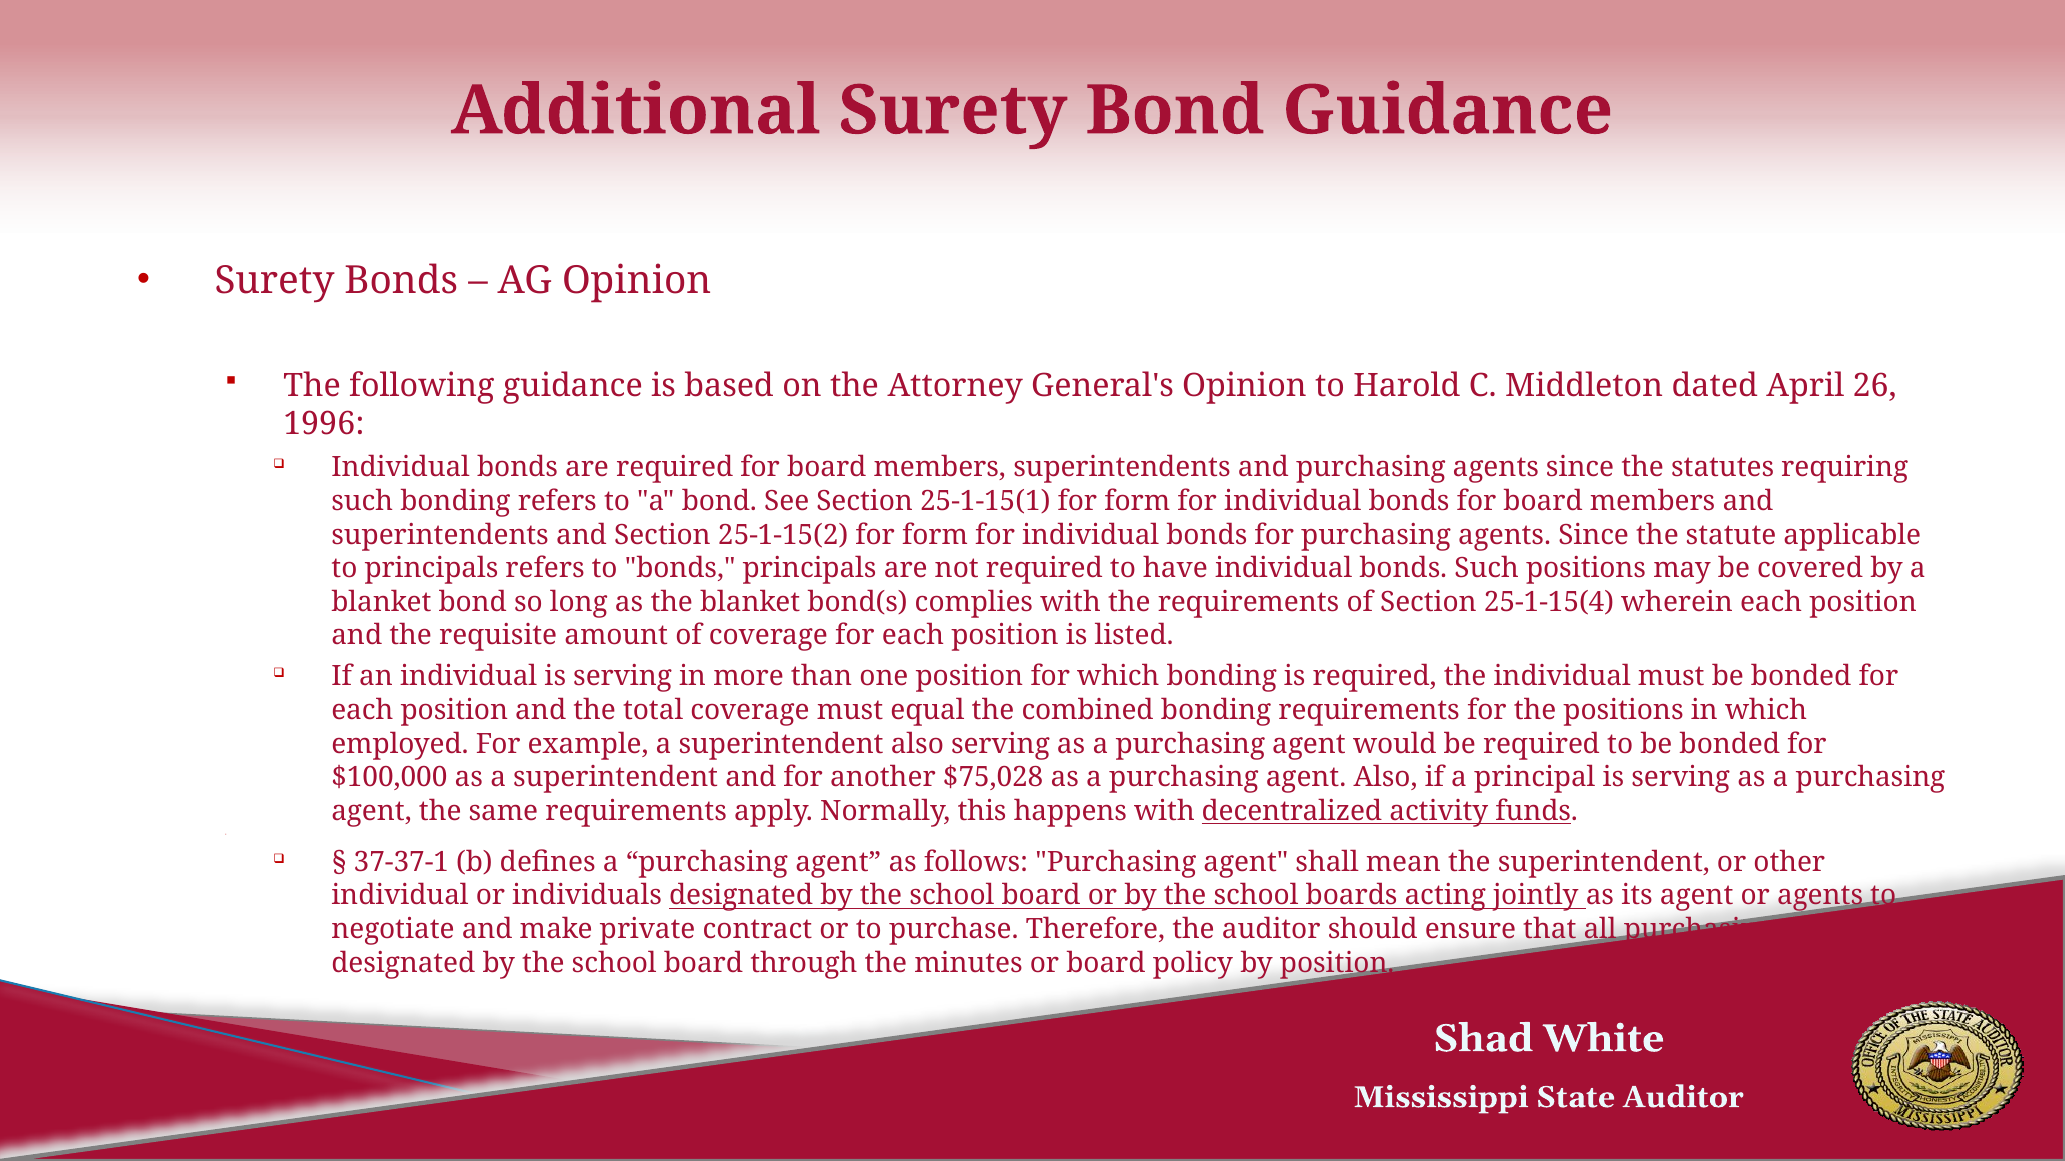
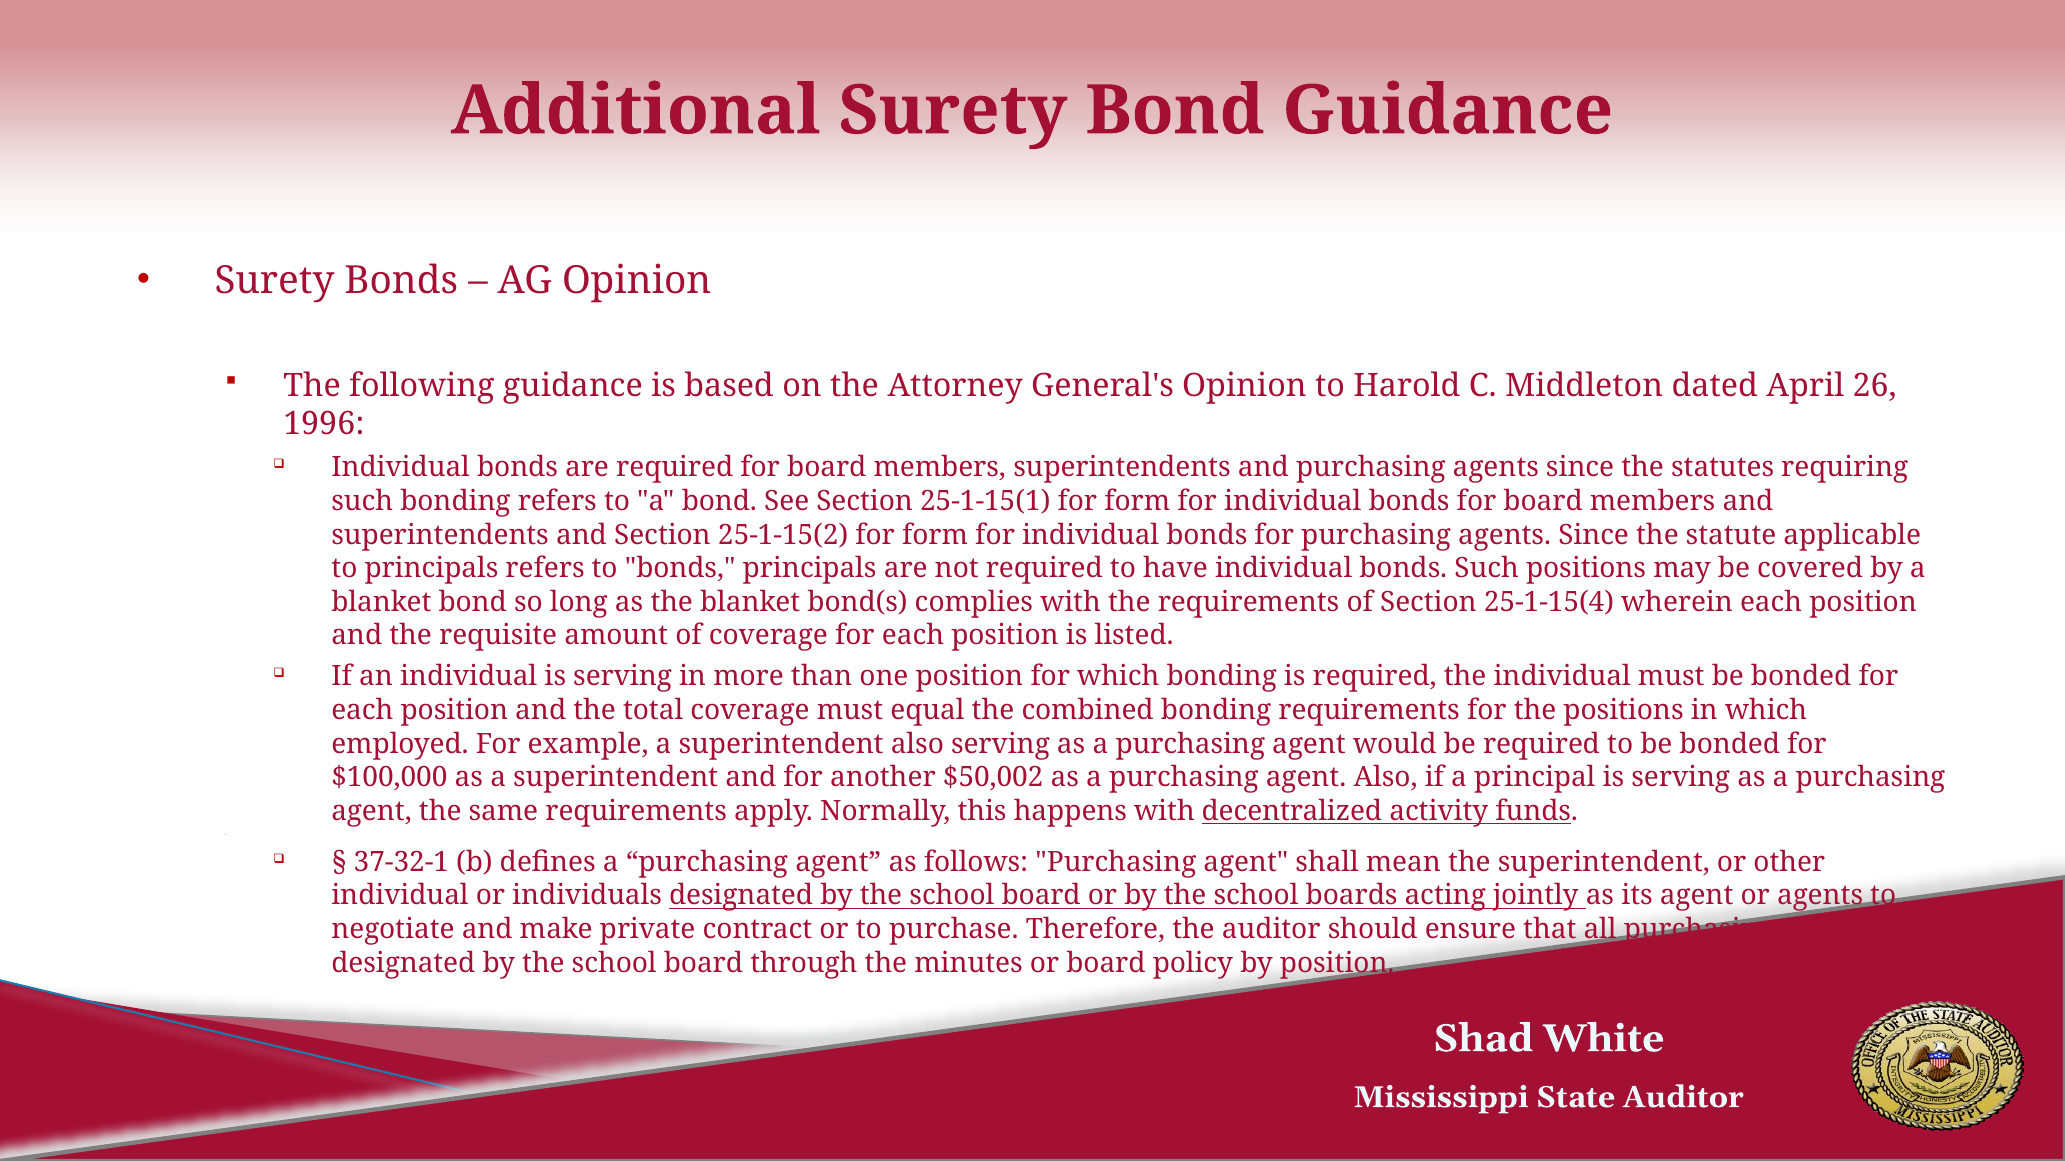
$75,028: $75,028 -> $50,002 (993, 778)
37-37-1: 37-37-1 -> 37-32-1 (401, 863)
